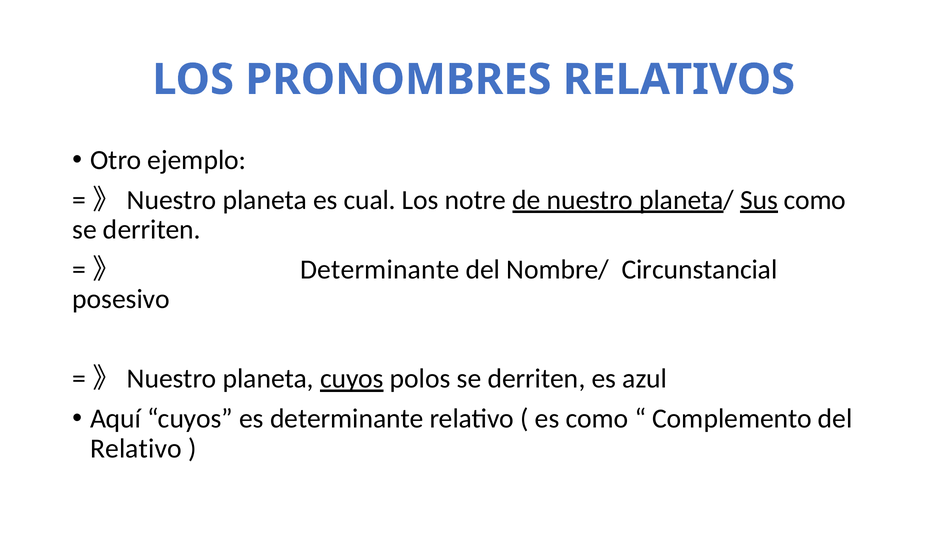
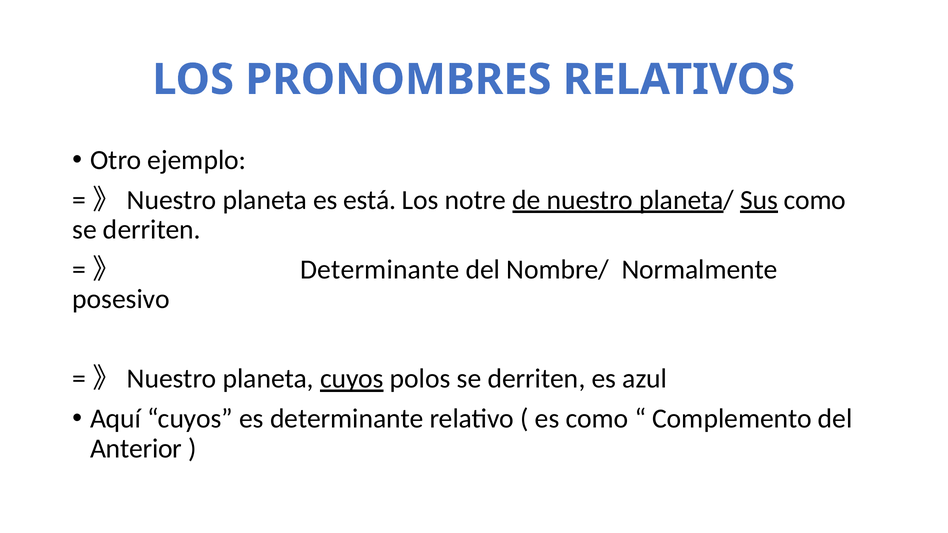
cual: cual -> está (370, 200)
Circunstancial: Circunstancial -> Normalmente (700, 270)
Relativo: Relativo -> Anterior (136, 449)
